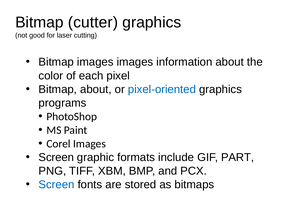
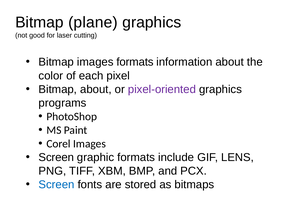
cutter: cutter -> plane (93, 22)
images images: images -> formats (135, 62)
pixel-oriented colour: blue -> purple (162, 89)
PART: PART -> LENS (238, 157)
